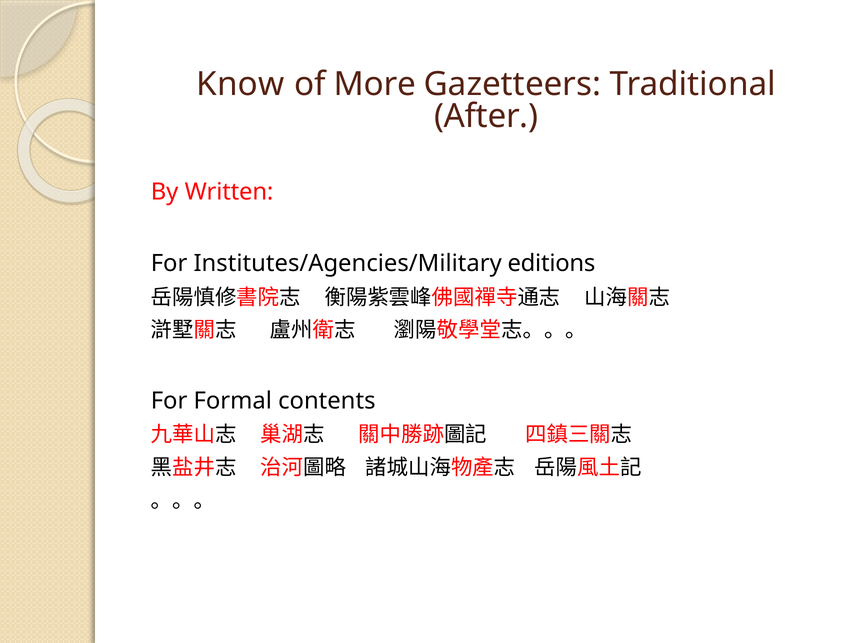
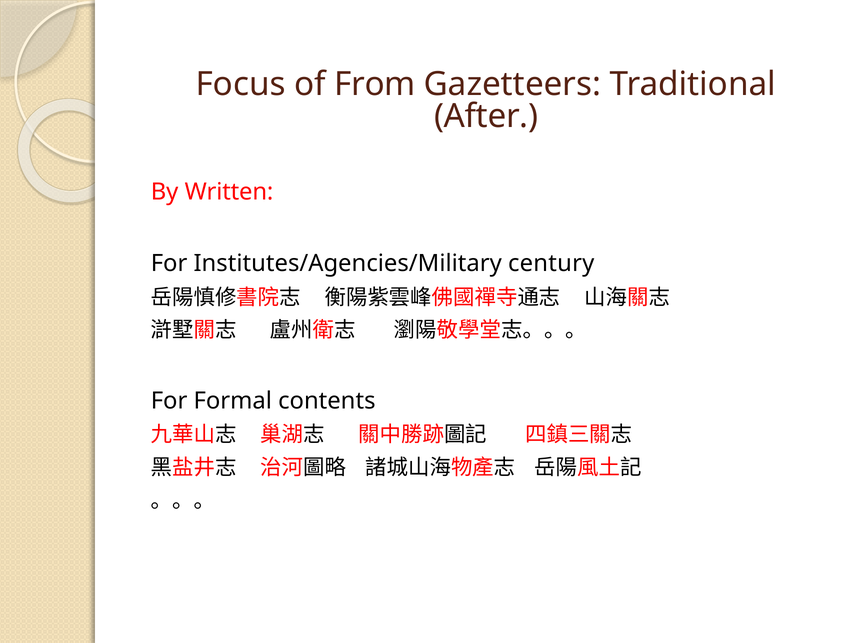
Know: Know -> Focus (241, 84)
More: More -> From (375, 84)
editions: editions -> century (551, 263)
